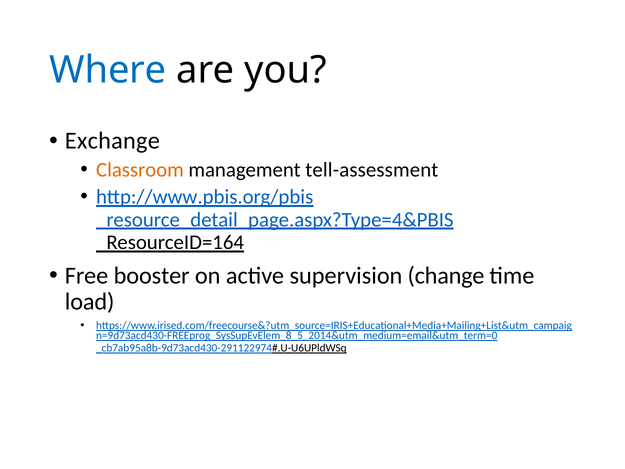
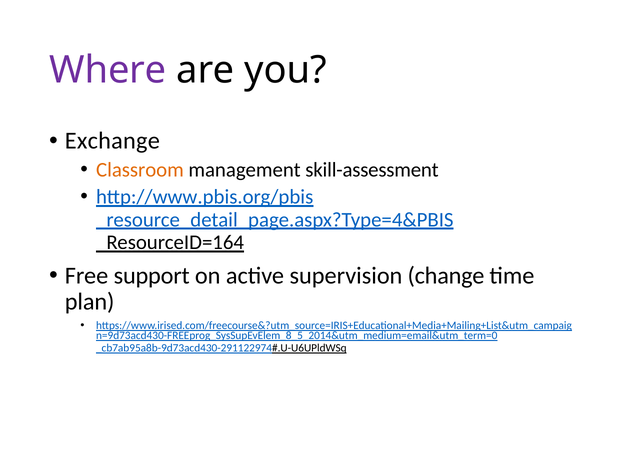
Where colour: blue -> purple (108, 70)
tell-assessment: tell-assessment -> skill-assessment (372, 170)
booster: booster -> support (152, 276)
load: load -> plan (90, 302)
